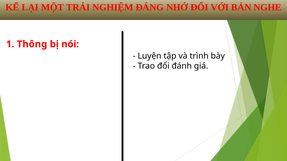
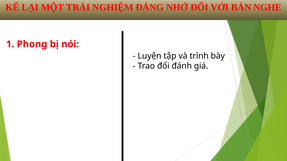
Thông: Thông -> Phong (32, 44)
